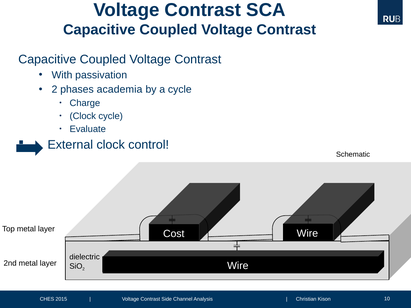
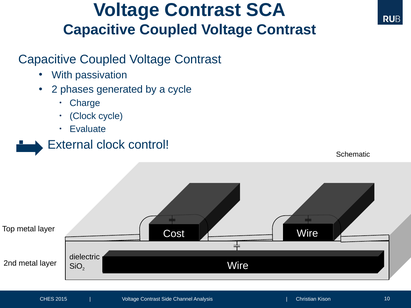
academia: academia -> generated (120, 90)
